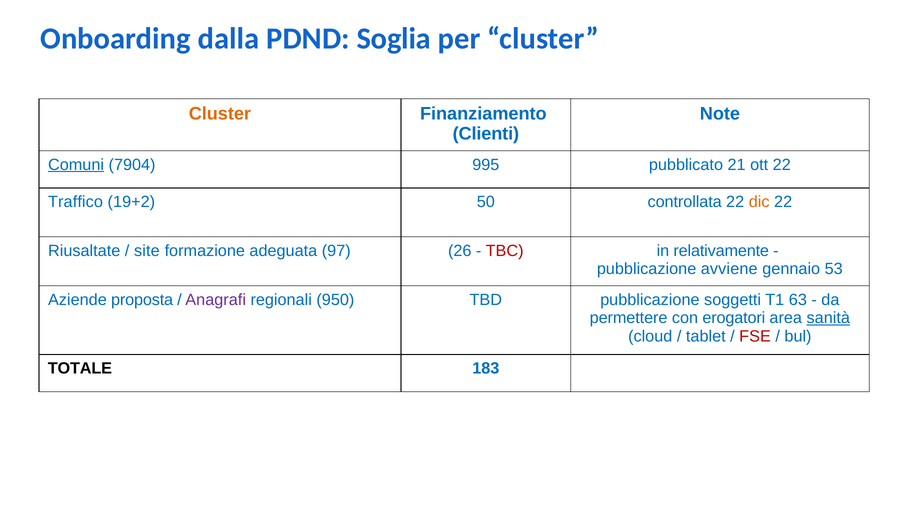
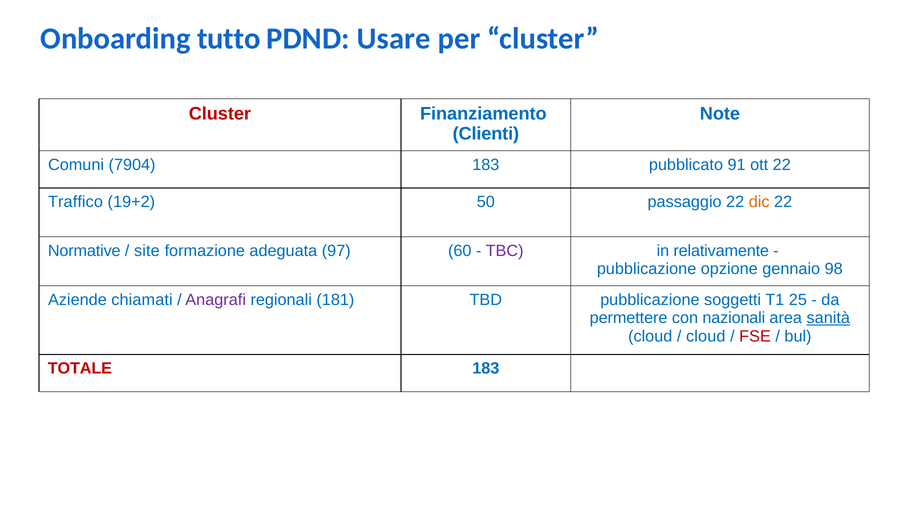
dalla: dalla -> tutto (229, 38)
Soglia: Soglia -> Usare (394, 38)
Cluster colour: orange -> red (220, 114)
Comuni underline: present -> none (76, 165)
7904 995: 995 -> 183 (486, 165)
21: 21 -> 91 (737, 165)
controllata: controllata -> passaggio (685, 202)
Riusaltate: Riusaltate -> Normative (84, 251)
26: 26 -> 60 (460, 251)
TBC colour: red -> purple (505, 251)
avviene: avviene -> opzione (729, 269)
53: 53 -> 98 (834, 269)
proposta: proposta -> chiamati (142, 300)
950: 950 -> 181 (335, 300)
63: 63 -> 25 (798, 300)
erogatori: erogatori -> nazionali (734, 318)
tablet: tablet -> cloud (706, 336)
TOTALE colour: black -> red (80, 368)
